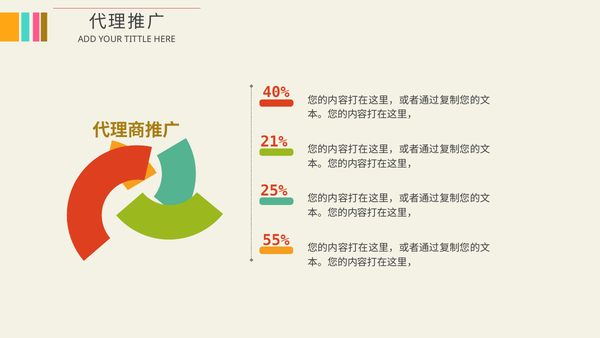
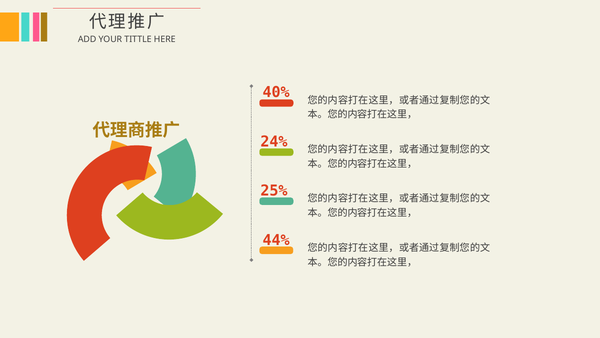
21%: 21% -> 24% (274, 141)
55%: 55% -> 44% (276, 240)
